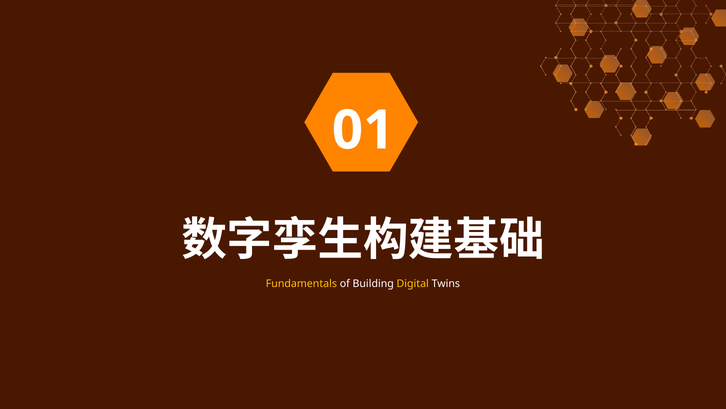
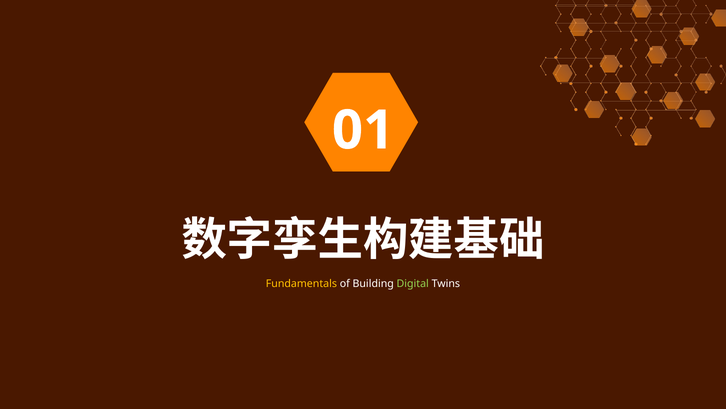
Digital colour: yellow -> light green (413, 283)
